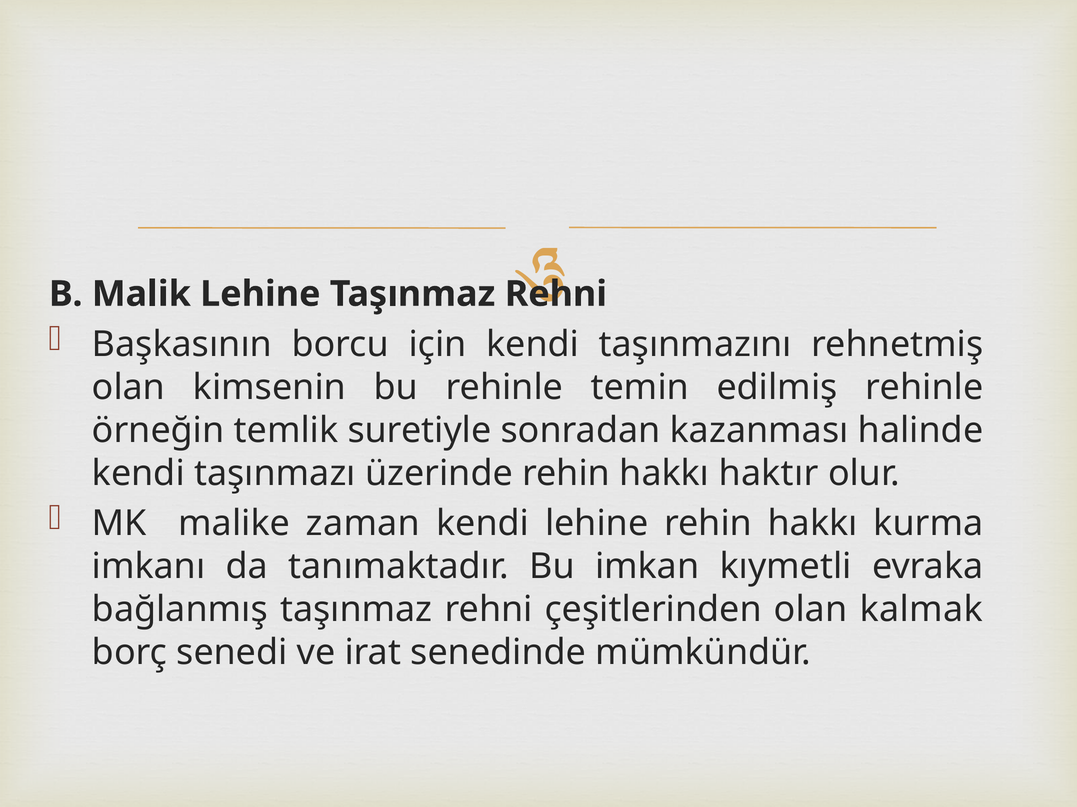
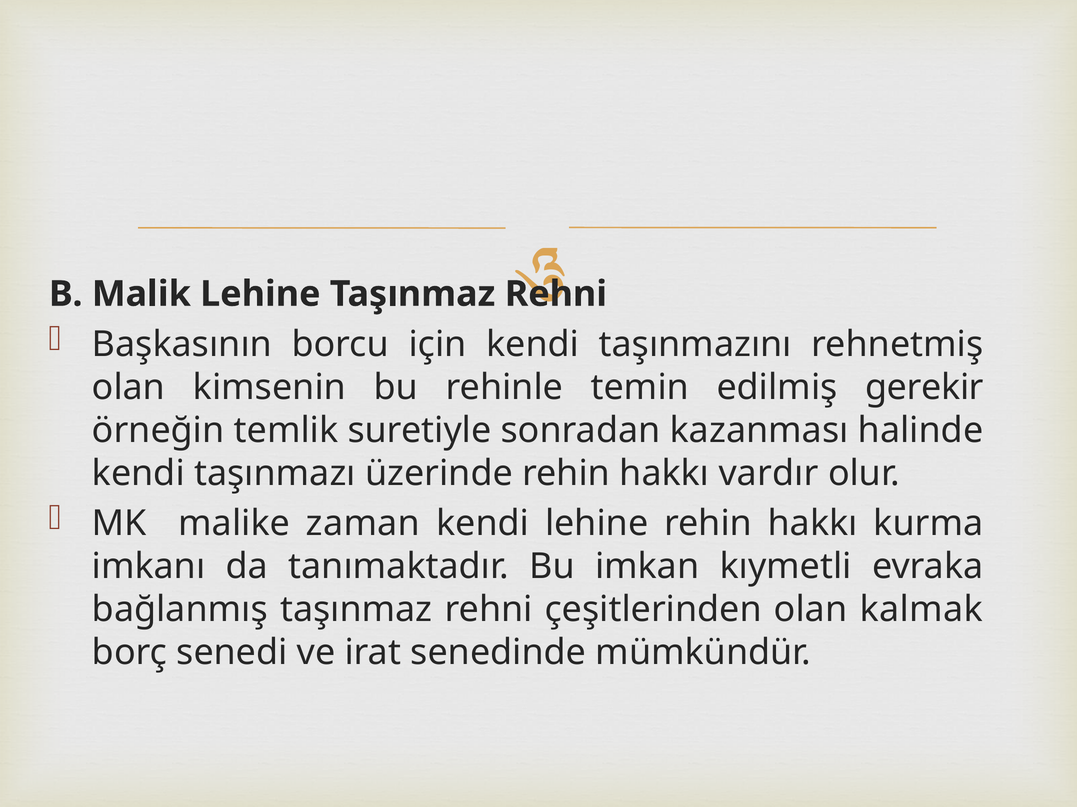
edilmiş rehinle: rehinle -> gerekir (924, 388)
haktır: haktır -> vardır (769, 474)
